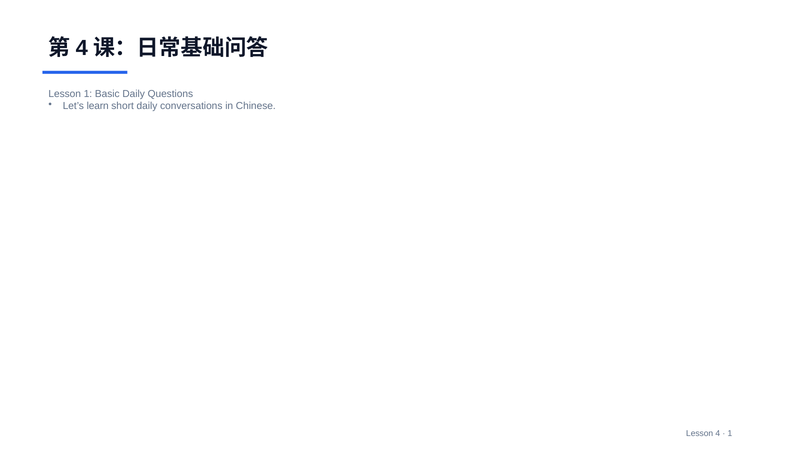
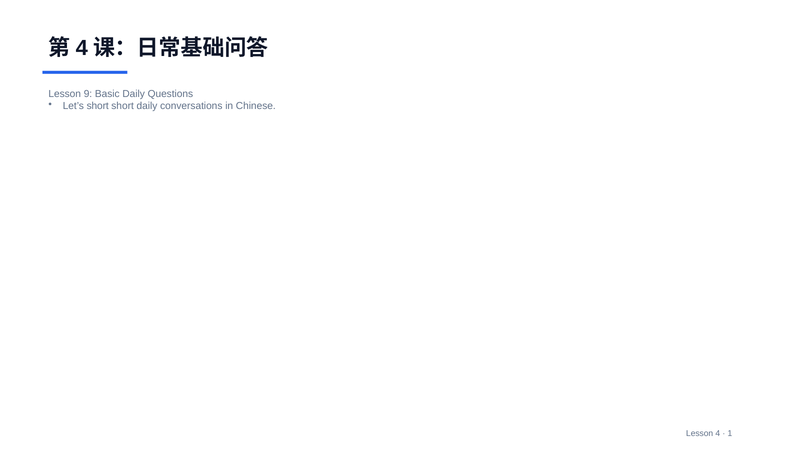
Lesson 1: 1 -> 9 (88, 94)
Let’s learn: learn -> short (98, 106)
